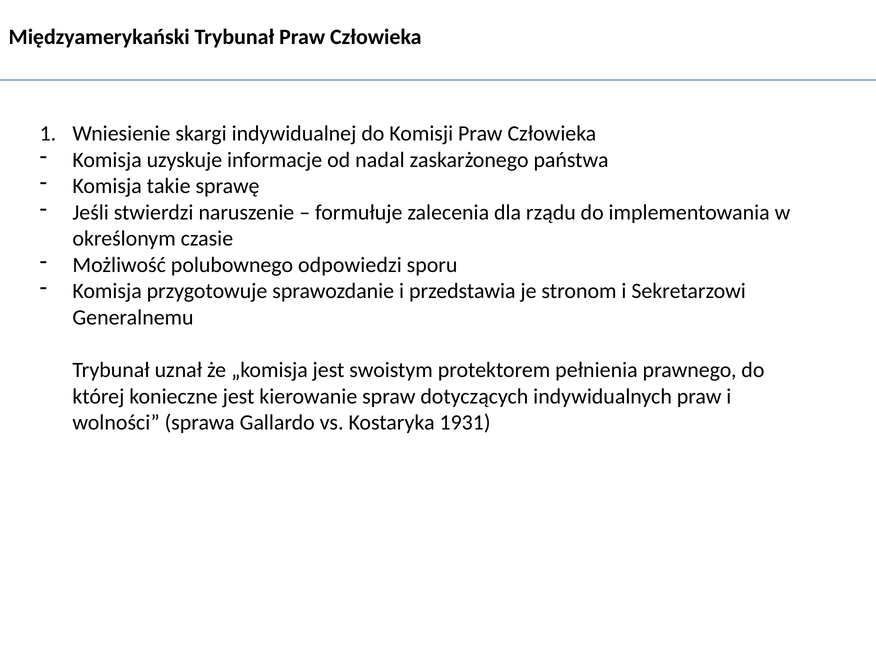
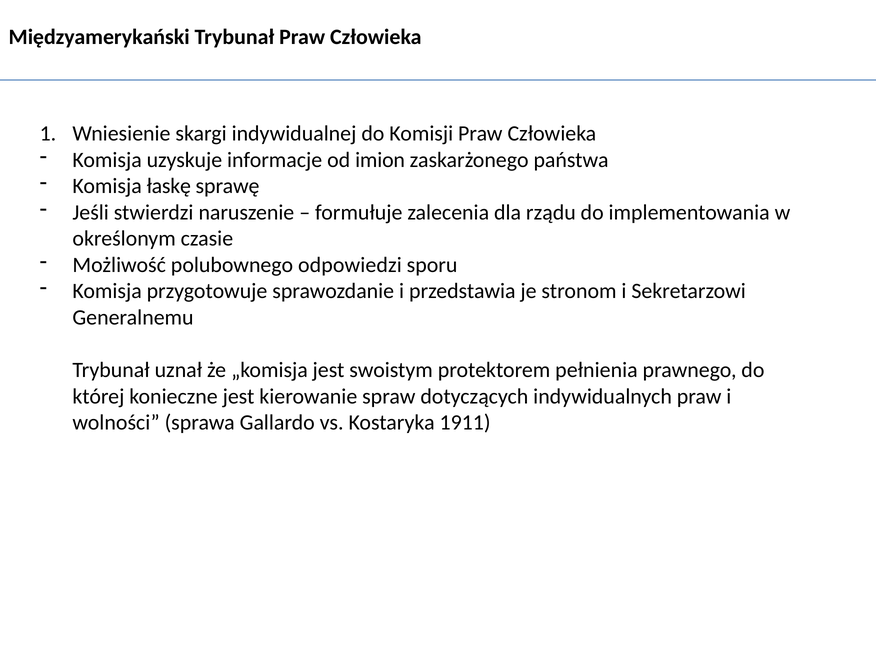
nadal: nadal -> imion (380, 160)
takie: takie -> łaskę (169, 186)
1931: 1931 -> 1911 (465, 423)
